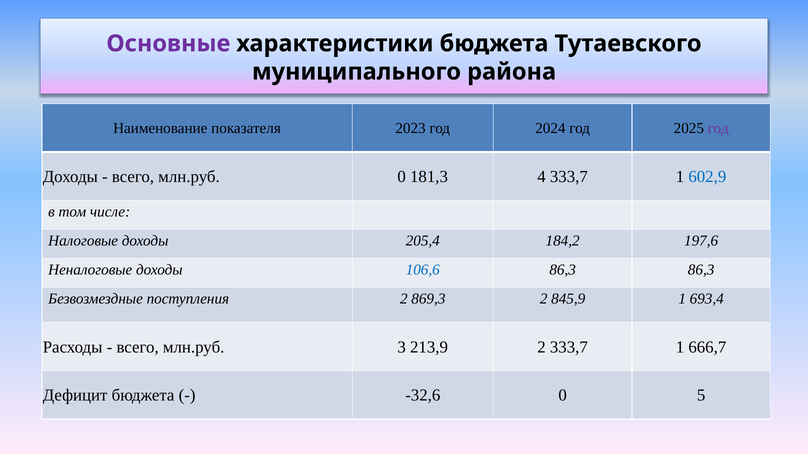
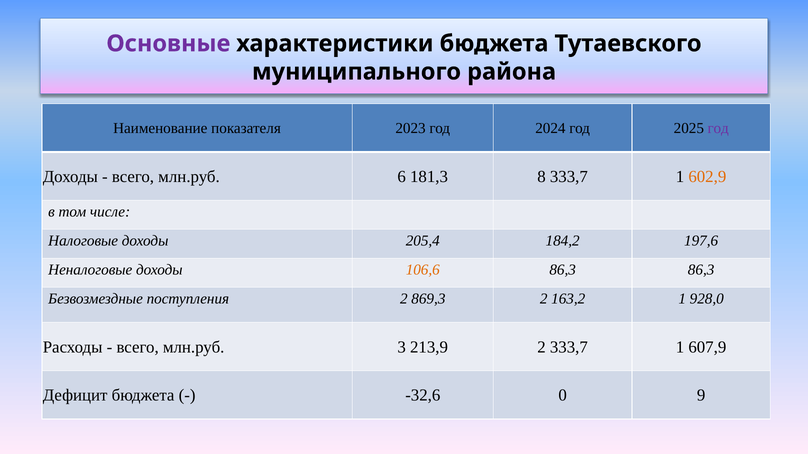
млн.руб 0: 0 -> 6 (402, 177)
4: 4 -> 8 (542, 177)
602,9 colour: blue -> orange (707, 177)
106,6 colour: blue -> orange (423, 270)
845,9: 845,9 -> 163,2 (568, 299)
693,4: 693,4 -> 928,0 (707, 299)
666,7: 666,7 -> 607,9 (707, 347)
5: 5 -> 9 (701, 396)
